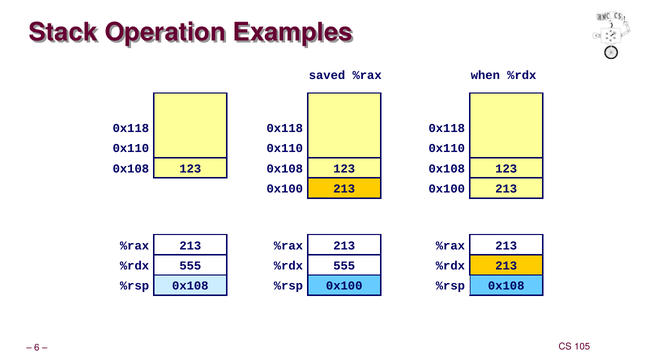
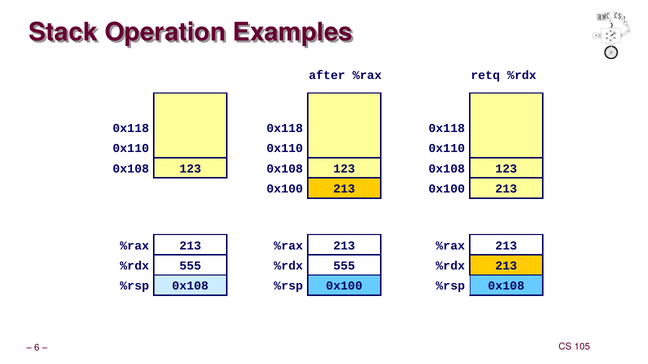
saved: saved -> after (327, 75)
when: when -> retq (485, 75)
